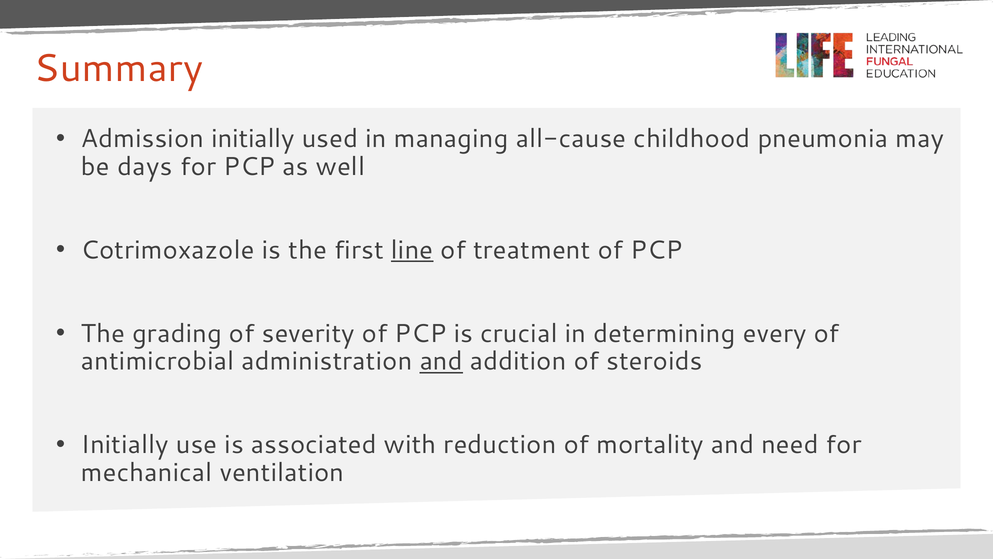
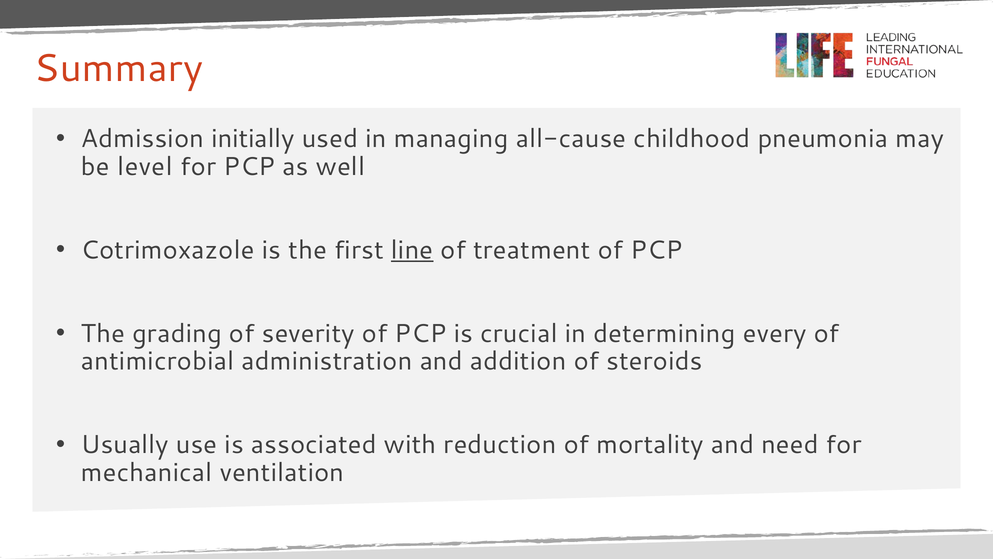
days: days -> level (145, 166)
and underline: present -> none (441, 361)
Initially: Initially -> Usually (125, 445)
